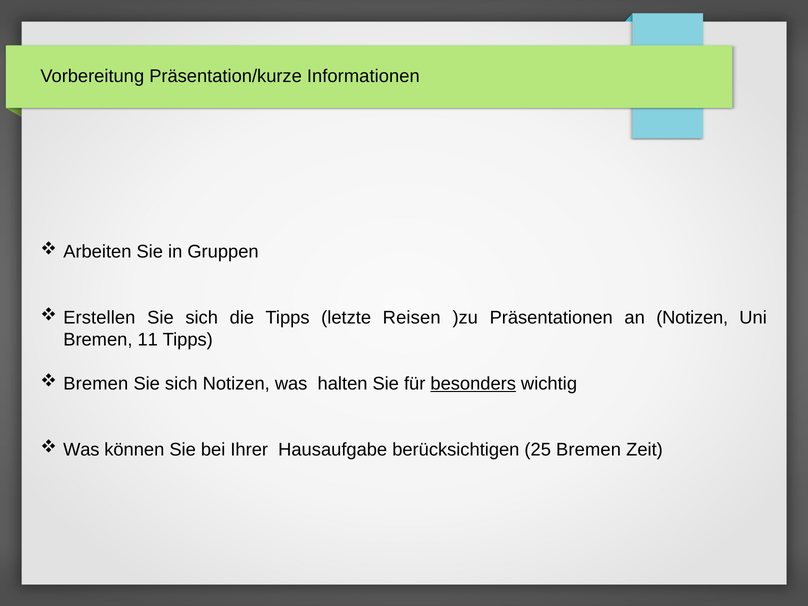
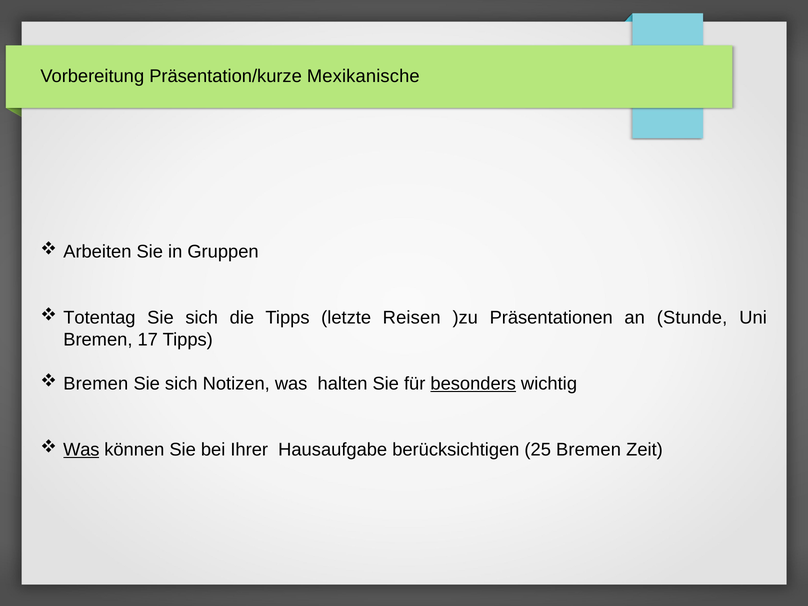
Informationen: Informationen -> Mexikanische (363, 76)
Erstellen: Erstellen -> Totentag (99, 318)
an Notizen: Notizen -> Stunde (692, 318)
11: 11 -> 17 (148, 340)
Was underline: none -> present (81, 450)
